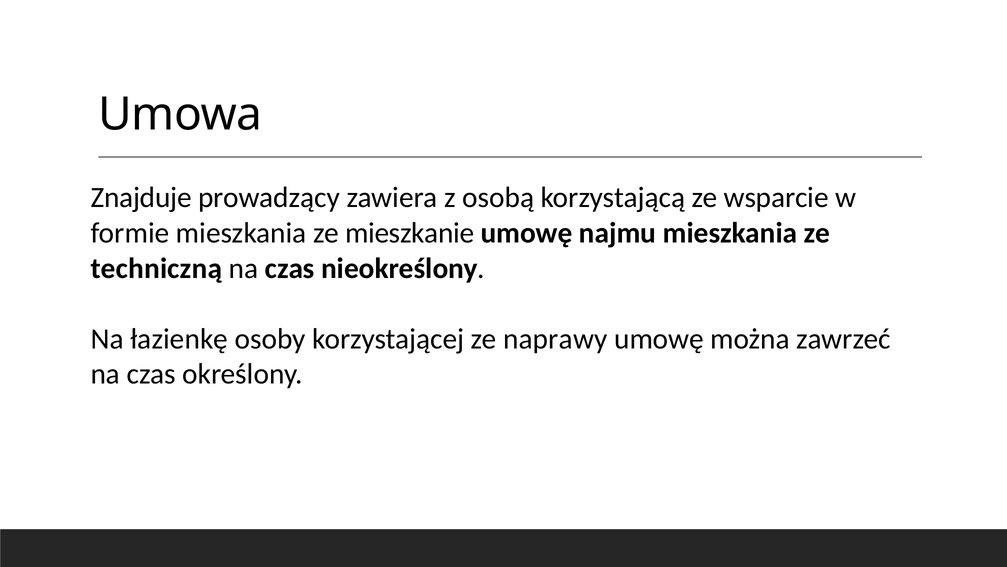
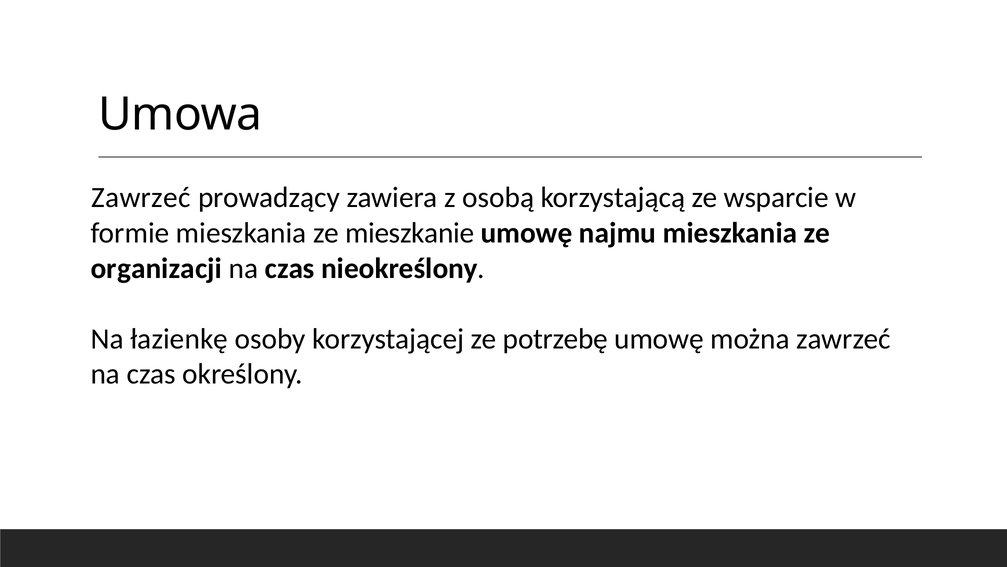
Znajduje: Znajduje -> Zawrzeć (141, 198)
techniczną: techniczną -> organizacji (156, 268)
naprawy: naprawy -> potrzebę (555, 339)
